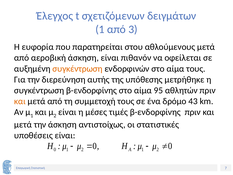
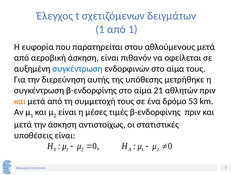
από 3: 3 -> 1 (133, 29)
συγκέντρωση colour: orange -> blue (77, 69)
95: 95 -> 21 (158, 90)
43: 43 -> 53 (193, 101)
